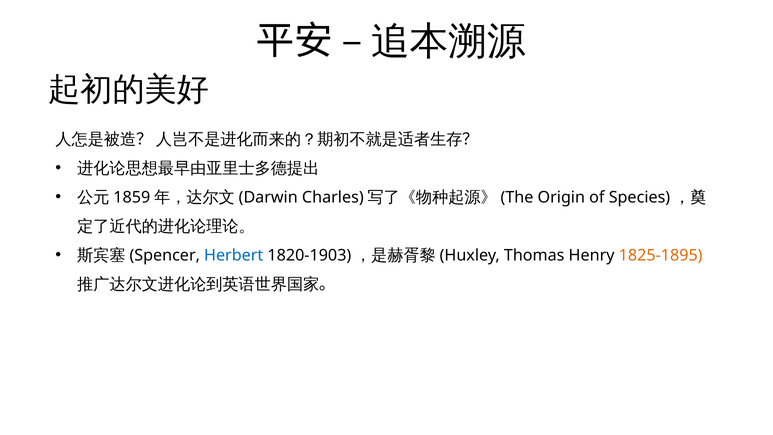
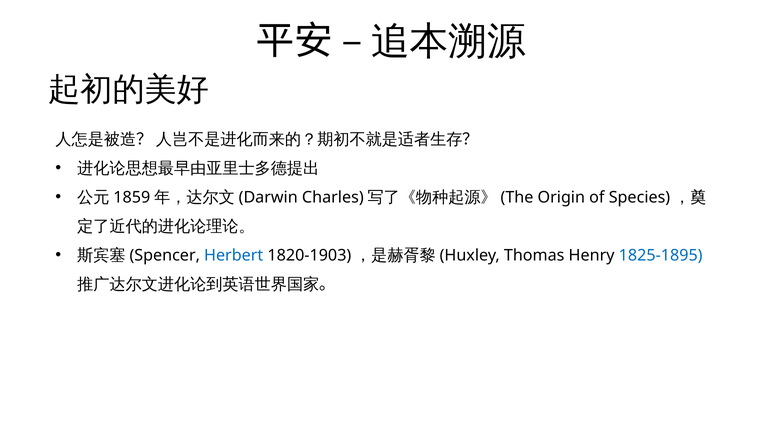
1825-1895 colour: orange -> blue (661, 255)
